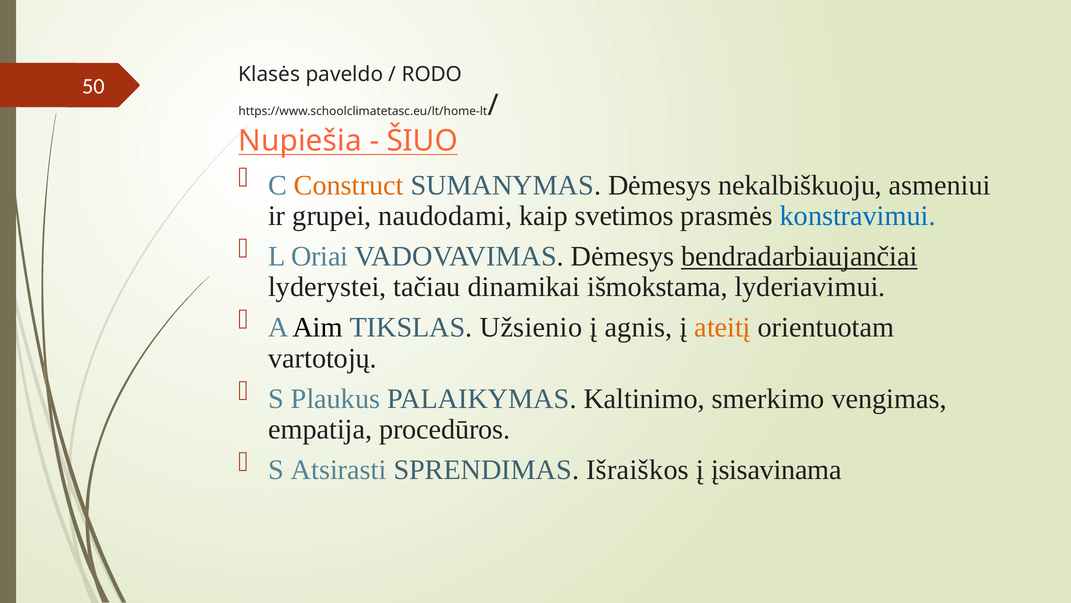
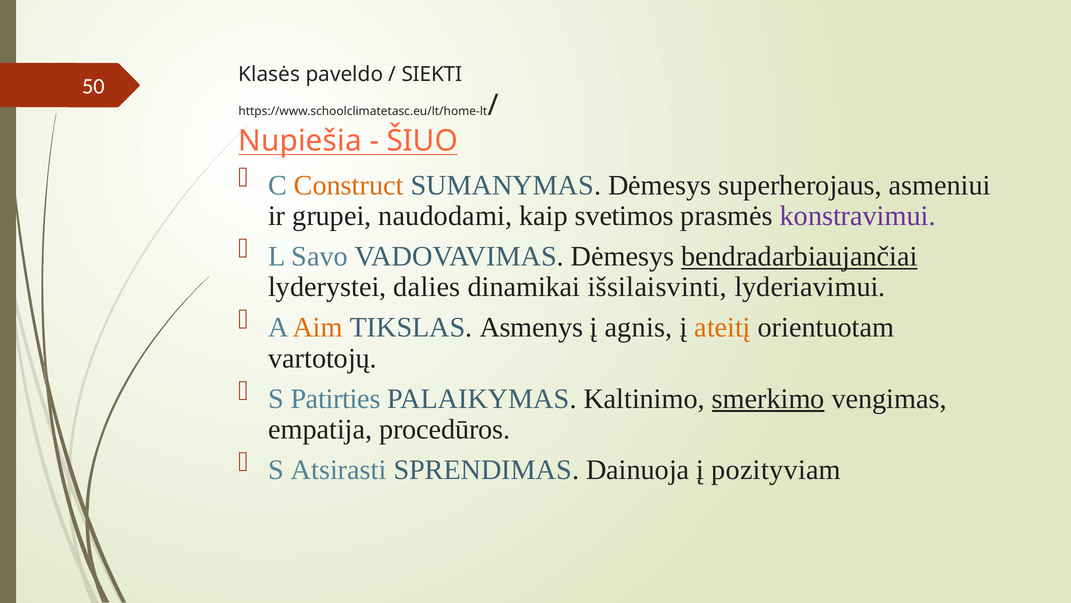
RODO: RODO -> SIEKTI (432, 74)
nekalbiškuoju: nekalbiškuoju -> superherojaus (800, 185)
konstravimui colour: blue -> purple (858, 216)
Oriai: Oriai -> Savo (320, 256)
tačiau: tačiau -> dalies (427, 287)
išmokstama: išmokstama -> išsilaisvinti (657, 287)
Aim colour: black -> orange (318, 327)
Užsienio: Užsienio -> Asmenys (531, 327)
Plaukus: Plaukus -> Patirties (336, 398)
smerkimo underline: none -> present (768, 398)
Išraiškos: Išraiškos -> Dainuoja (638, 470)
įsisavinama: įsisavinama -> pozityviam (776, 470)
